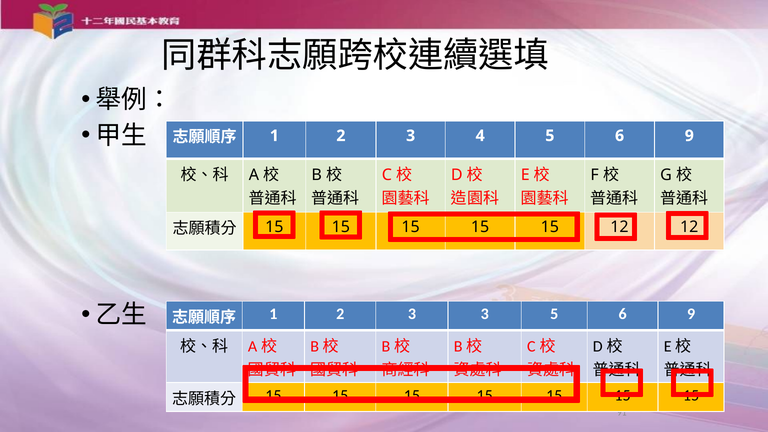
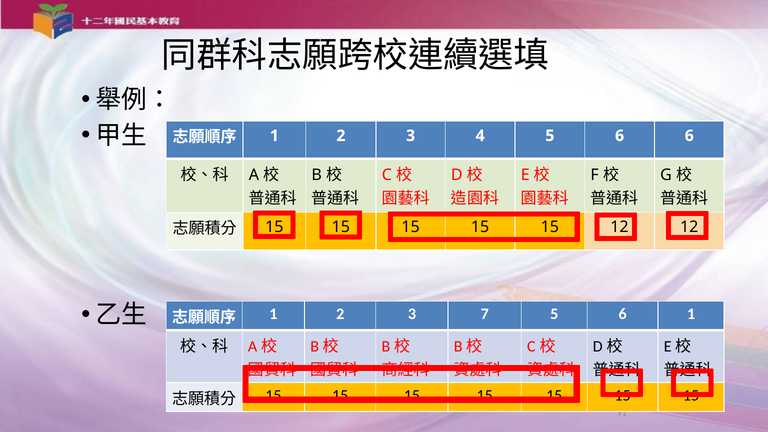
4 5 6 9: 9 -> 6 (689, 136)
3 3: 3 -> 7 (485, 314)
9: 9 -> 1 (691, 314)
